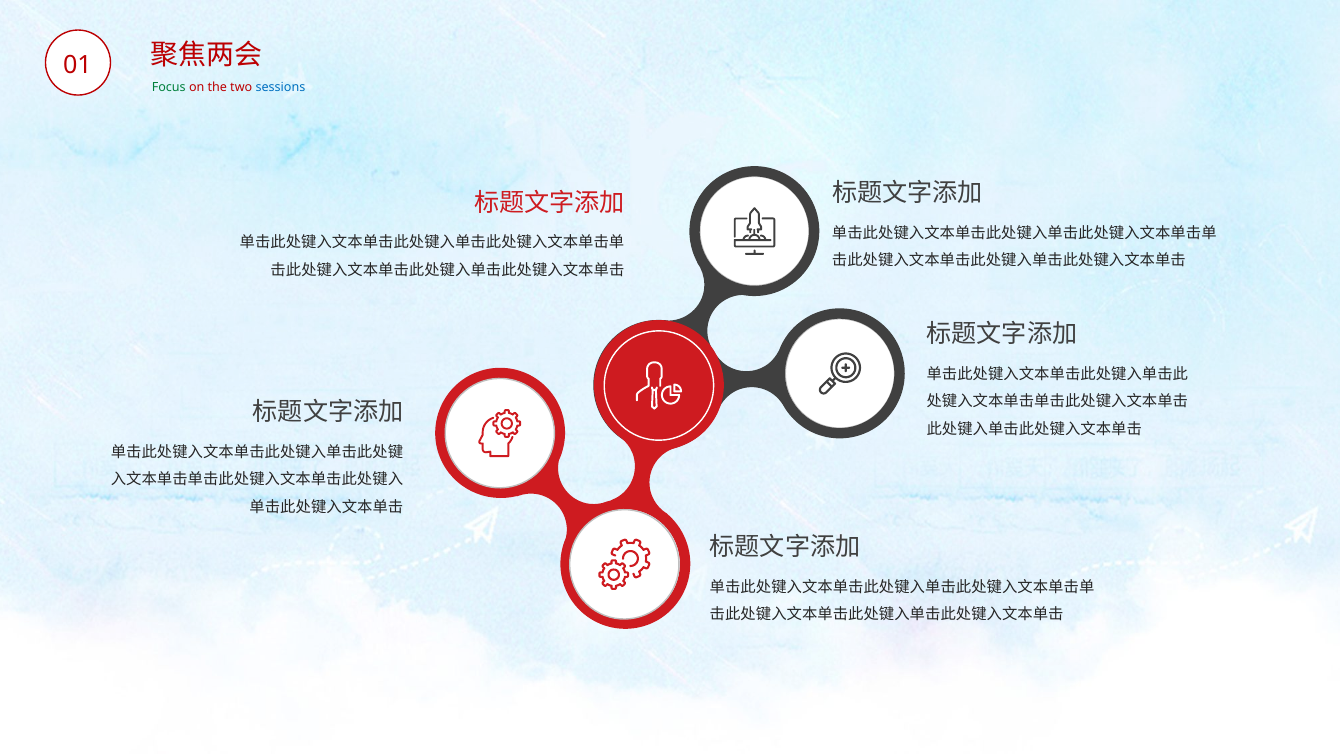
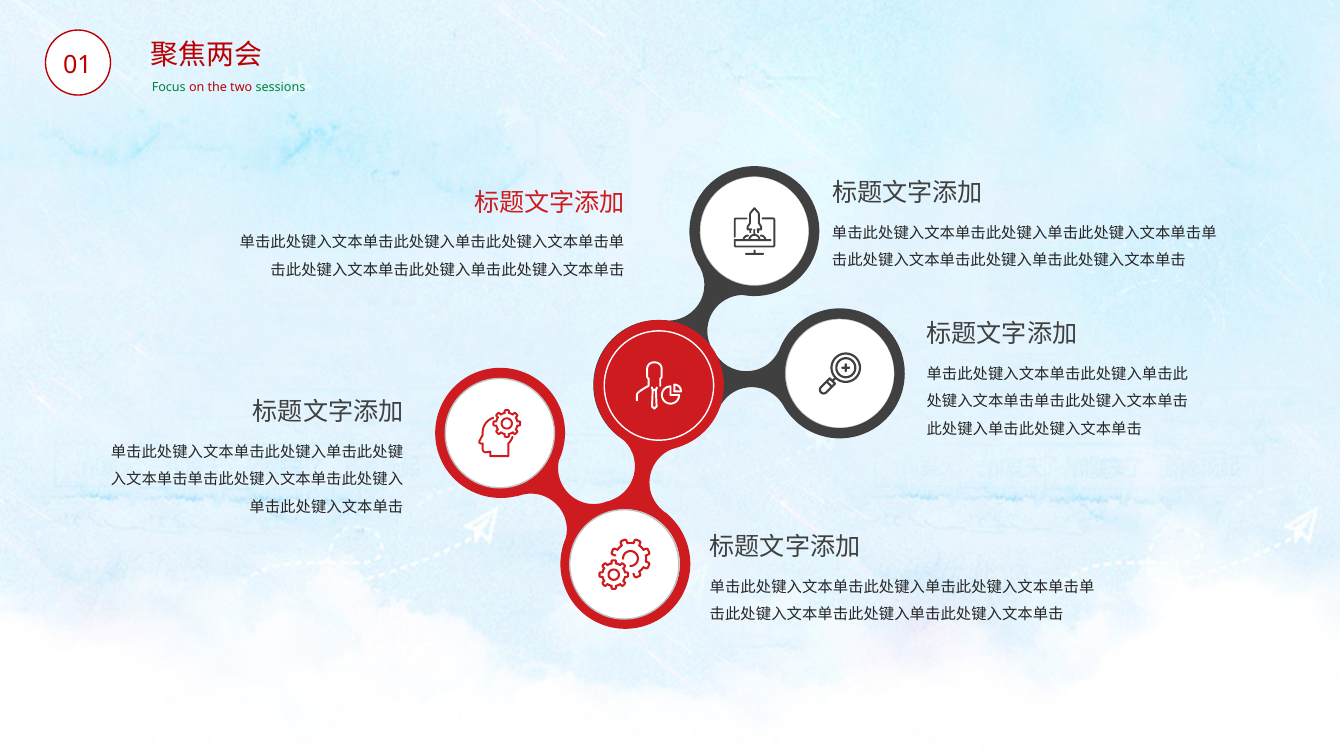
sessions colour: blue -> green (280, 87)
